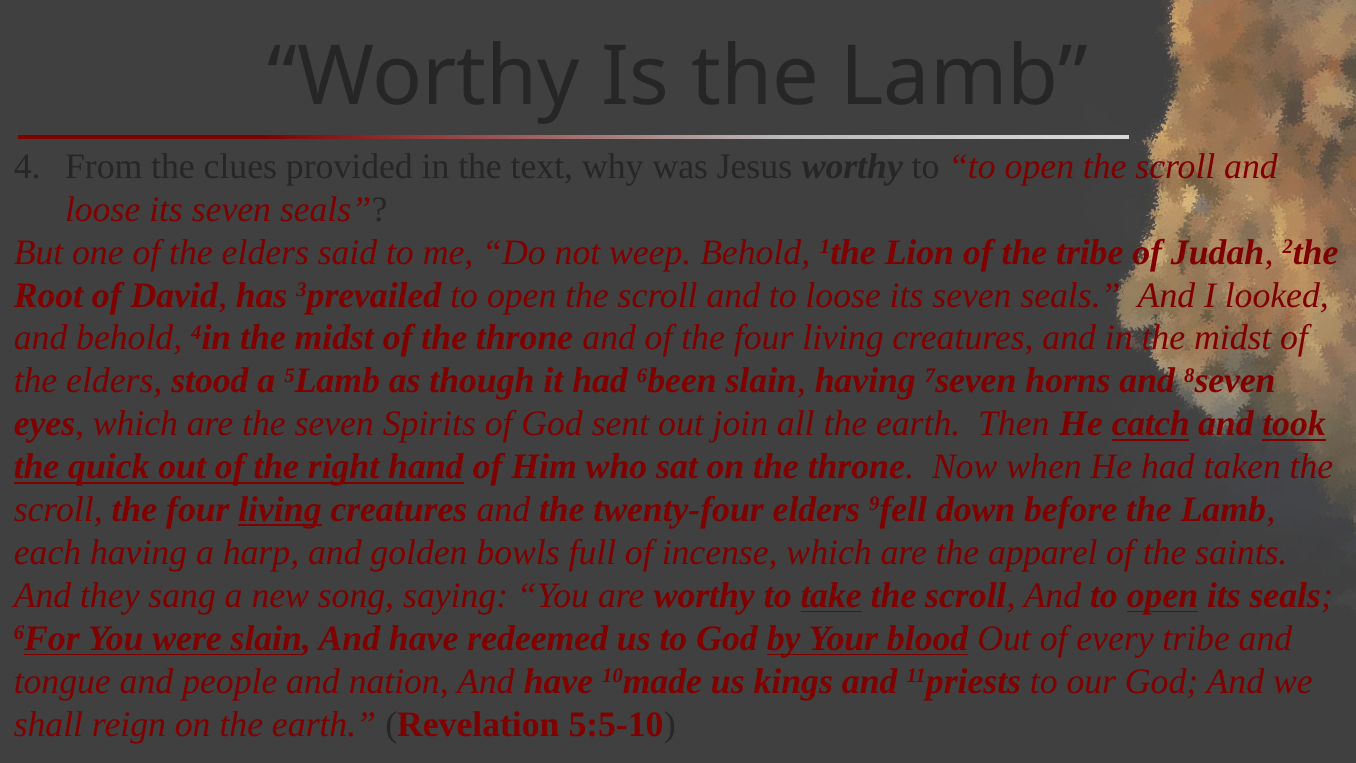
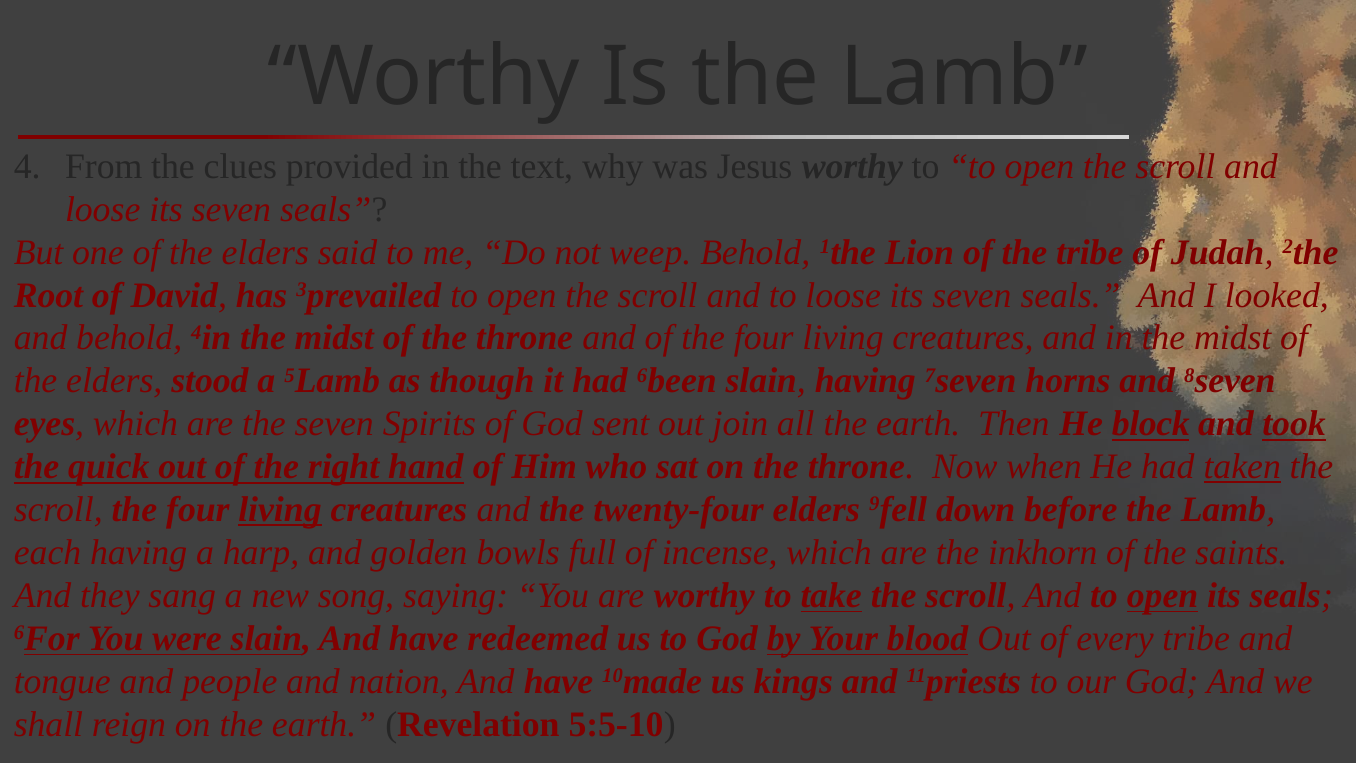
catch: catch -> block (1151, 424)
taken underline: none -> present (1242, 467)
apparel: apparel -> inkhorn (1043, 553)
